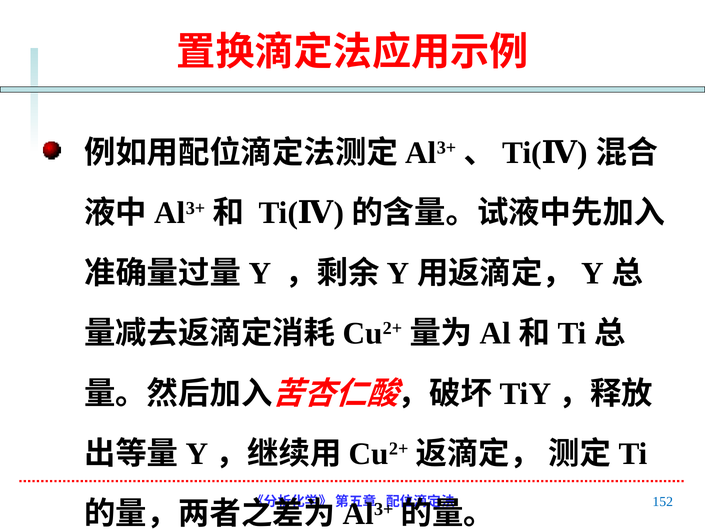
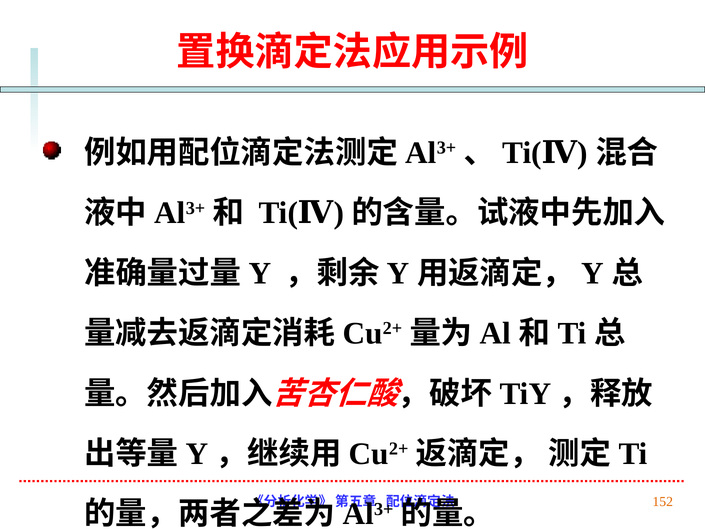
152 colour: blue -> orange (663, 501)
